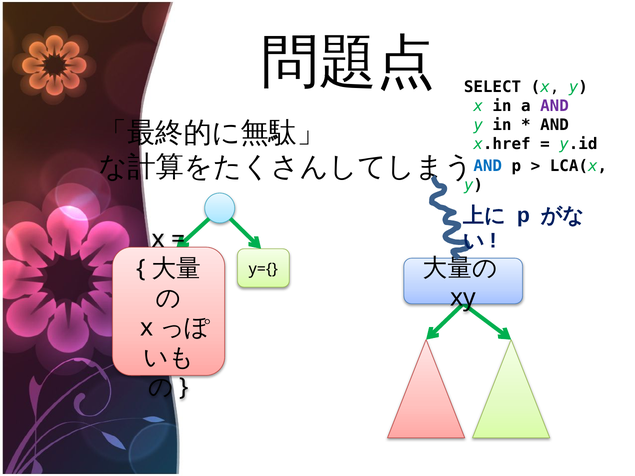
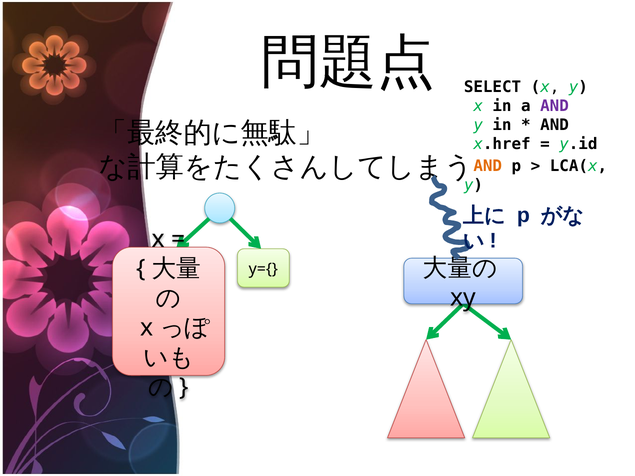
AND colour: blue -> orange (488, 166)
